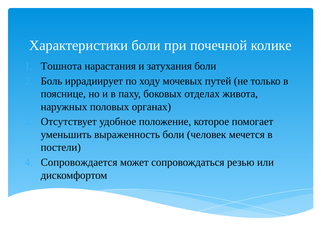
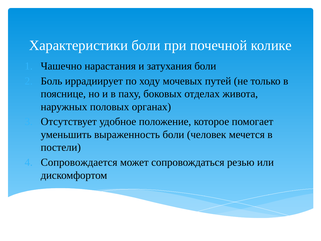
Тошнота: Тошнота -> Чашечно (61, 66)
